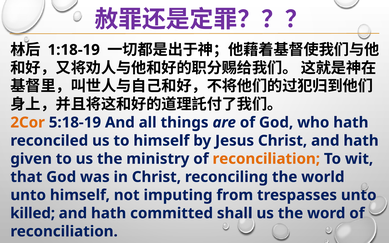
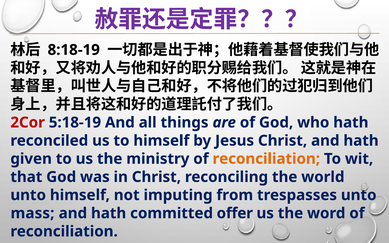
1:18-19: 1:18-19 -> 8:18-19 (74, 50)
2Cor colour: orange -> red (28, 123)
killed: killed -> mass (32, 213)
shall: shall -> offer (235, 213)
